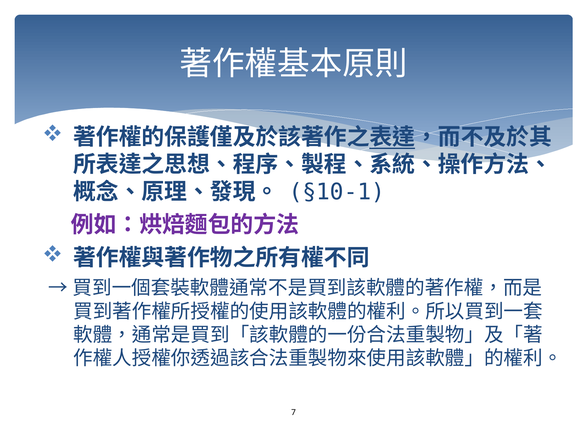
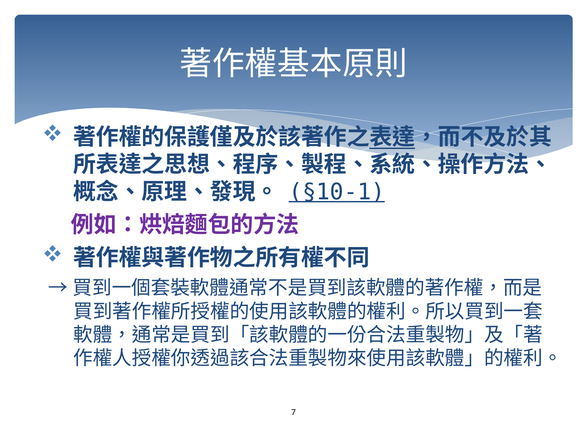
§10-1 underline: none -> present (337, 192)
